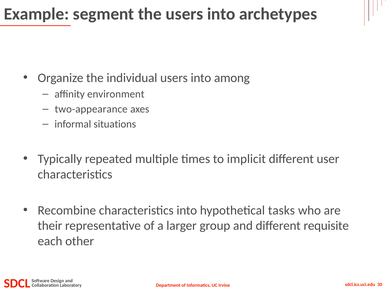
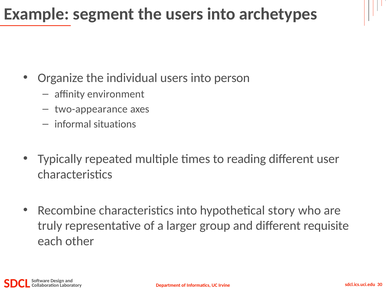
among: among -> person (232, 78)
implicit: implicit -> reading (246, 159)
tasks: tasks -> story (281, 211)
their: their -> truly (50, 226)
